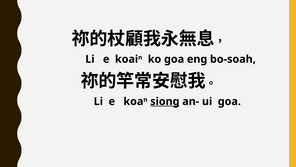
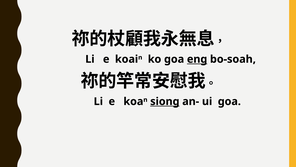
eng underline: none -> present (197, 59)
